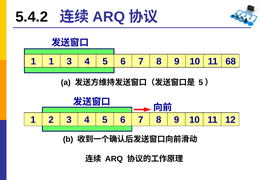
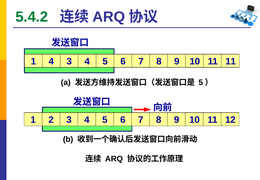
5.4.2 colour: black -> green (32, 17)
1 1: 1 -> 4 (51, 61)
11 68: 68 -> 11 (231, 61)
